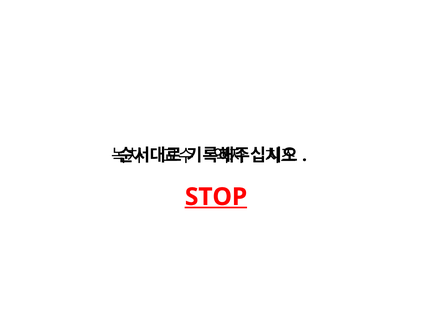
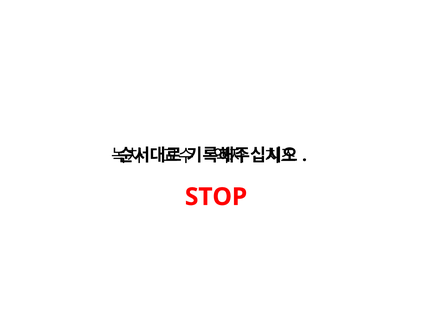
STOP underline: present -> none (216, 197)
